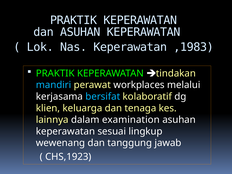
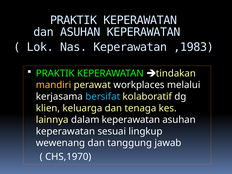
mandiri colour: light blue -> yellow (54, 85)
dalam examination: examination -> keperawatan (131, 120)
CHS,1923: CHS,1923 -> CHS,1970 (68, 157)
